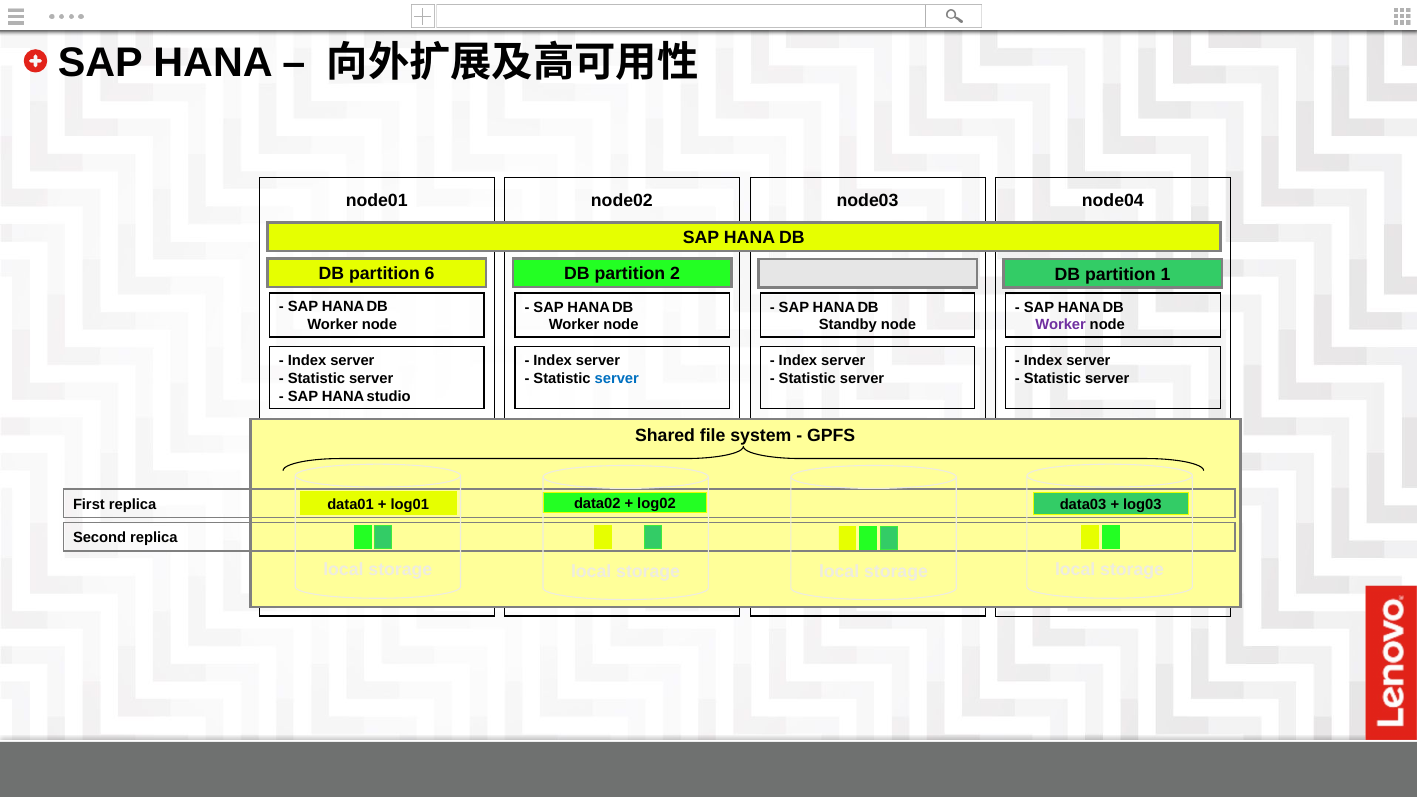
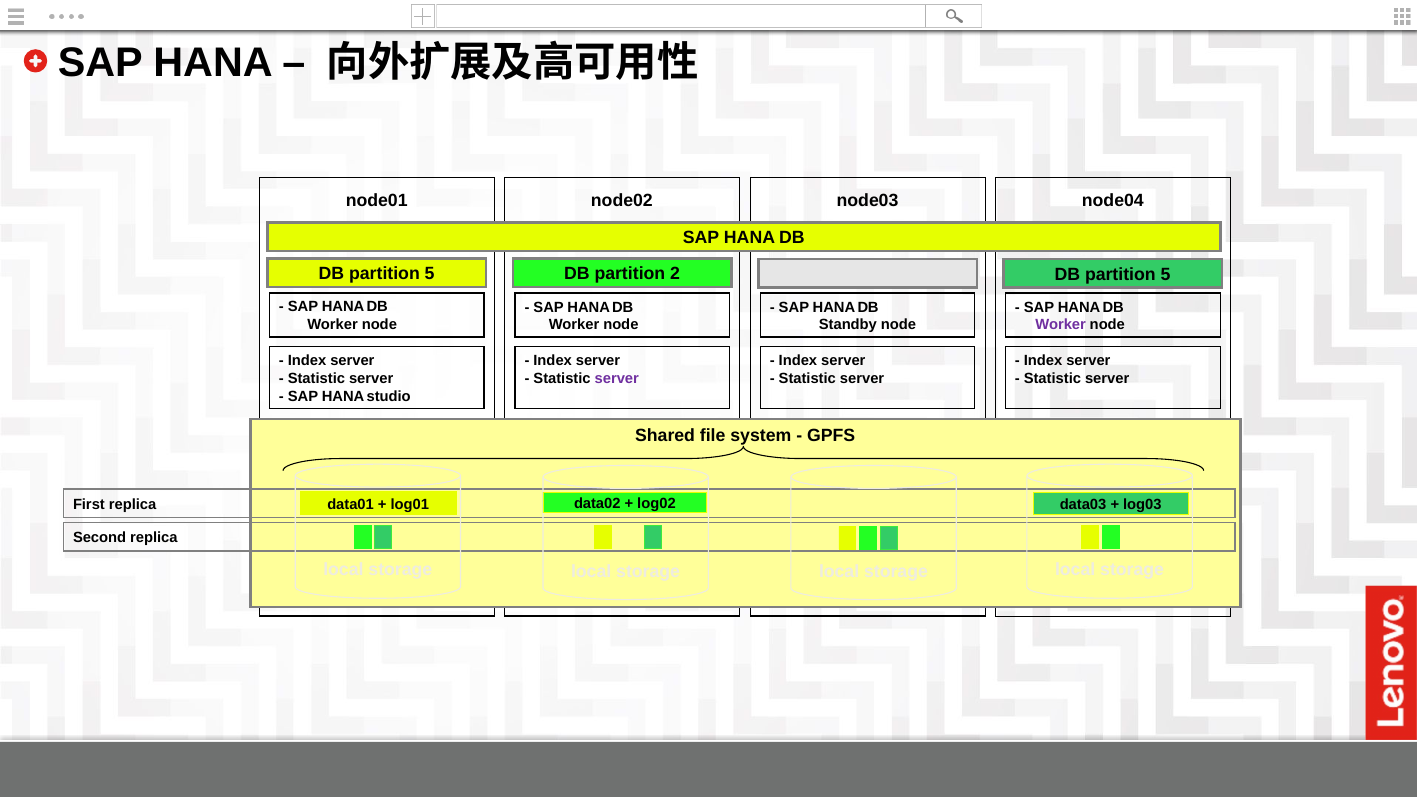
6: 6 -> 5 (430, 274)
1: 1 -> 5 (1165, 274)
server colour: blue -> purple (617, 379)
